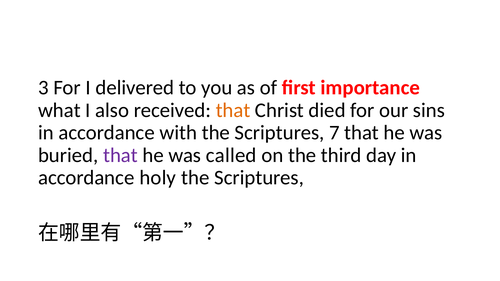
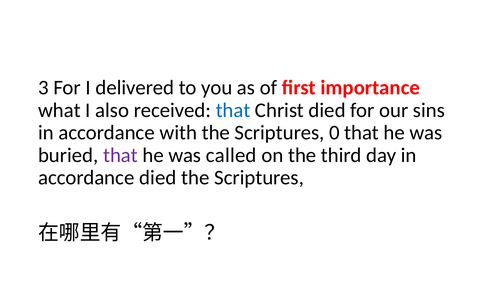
that colour: orange -> blue (233, 110)
7: 7 -> 0 (334, 133)
accordance holy: holy -> died (158, 178)
